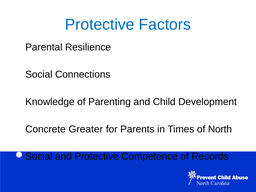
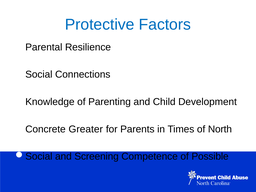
and Protective: Protective -> Screening (97, 156)
Records: Records -> Possible (210, 156)
